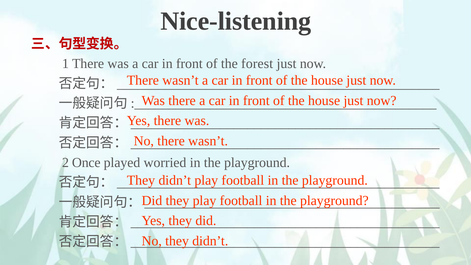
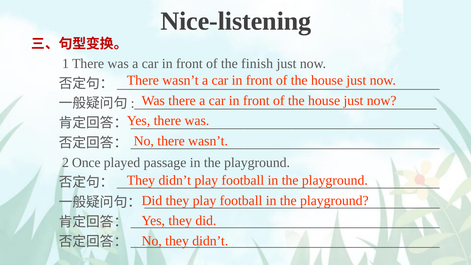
forest: forest -> finish (257, 64)
worried: worried -> passage (165, 163)
